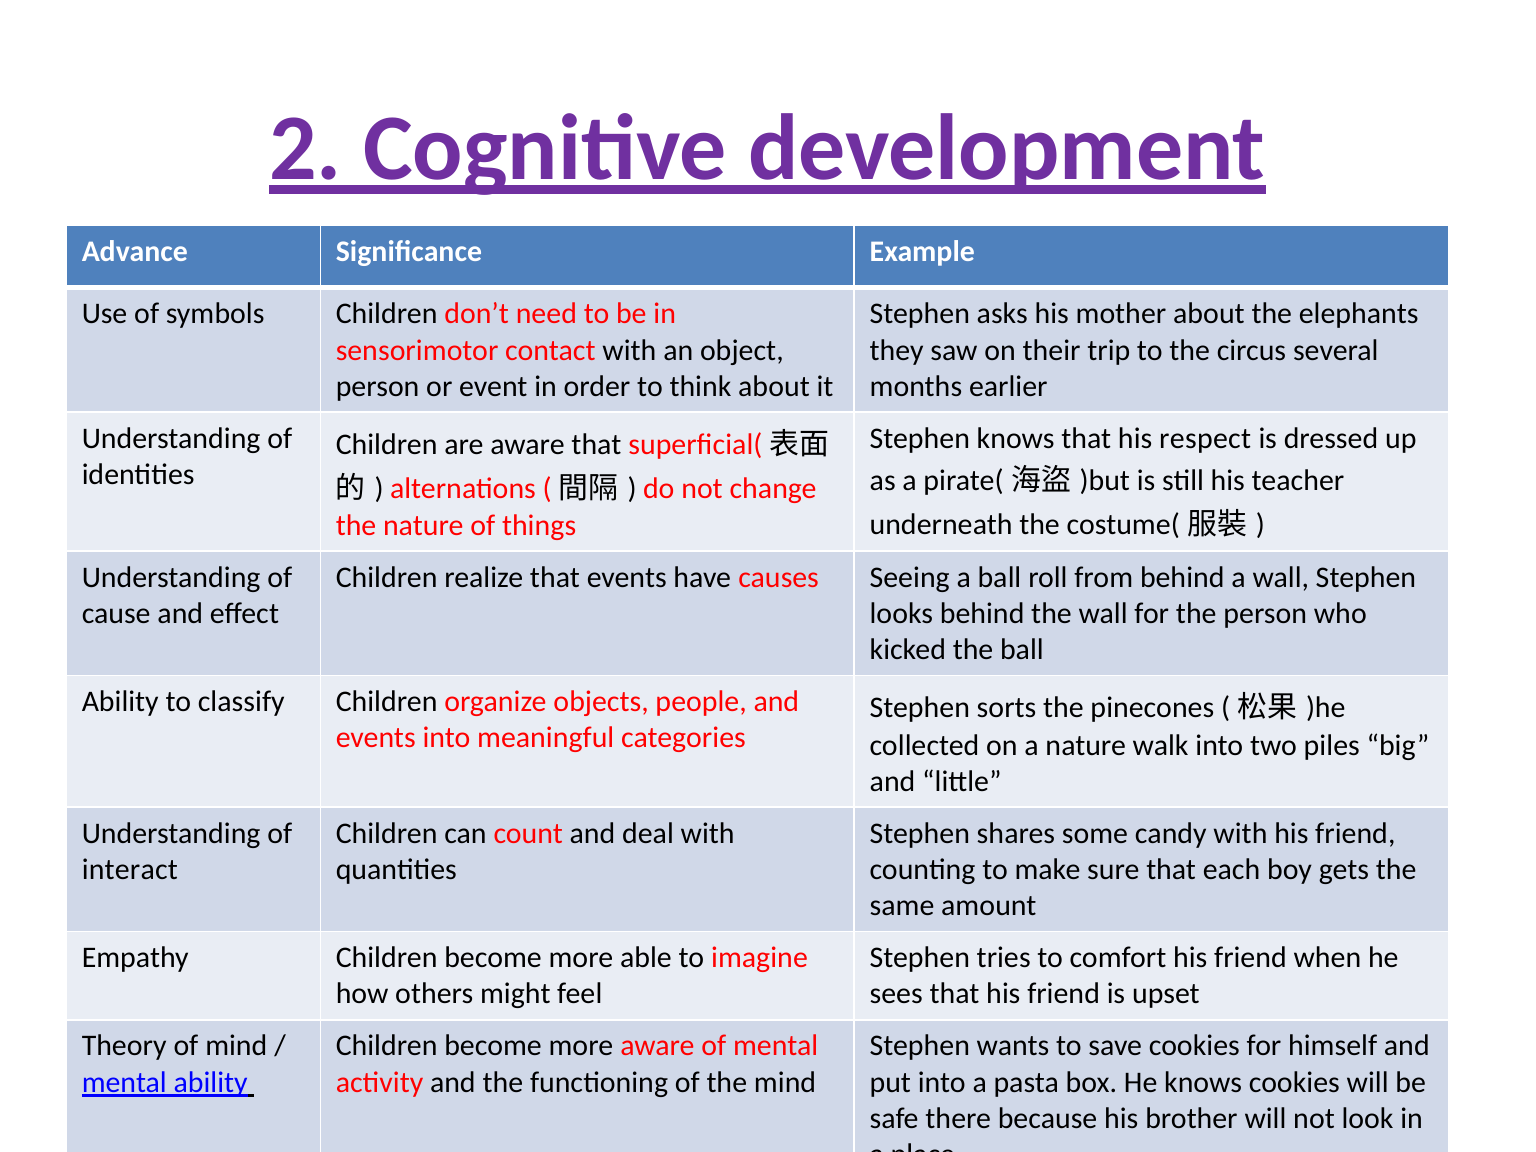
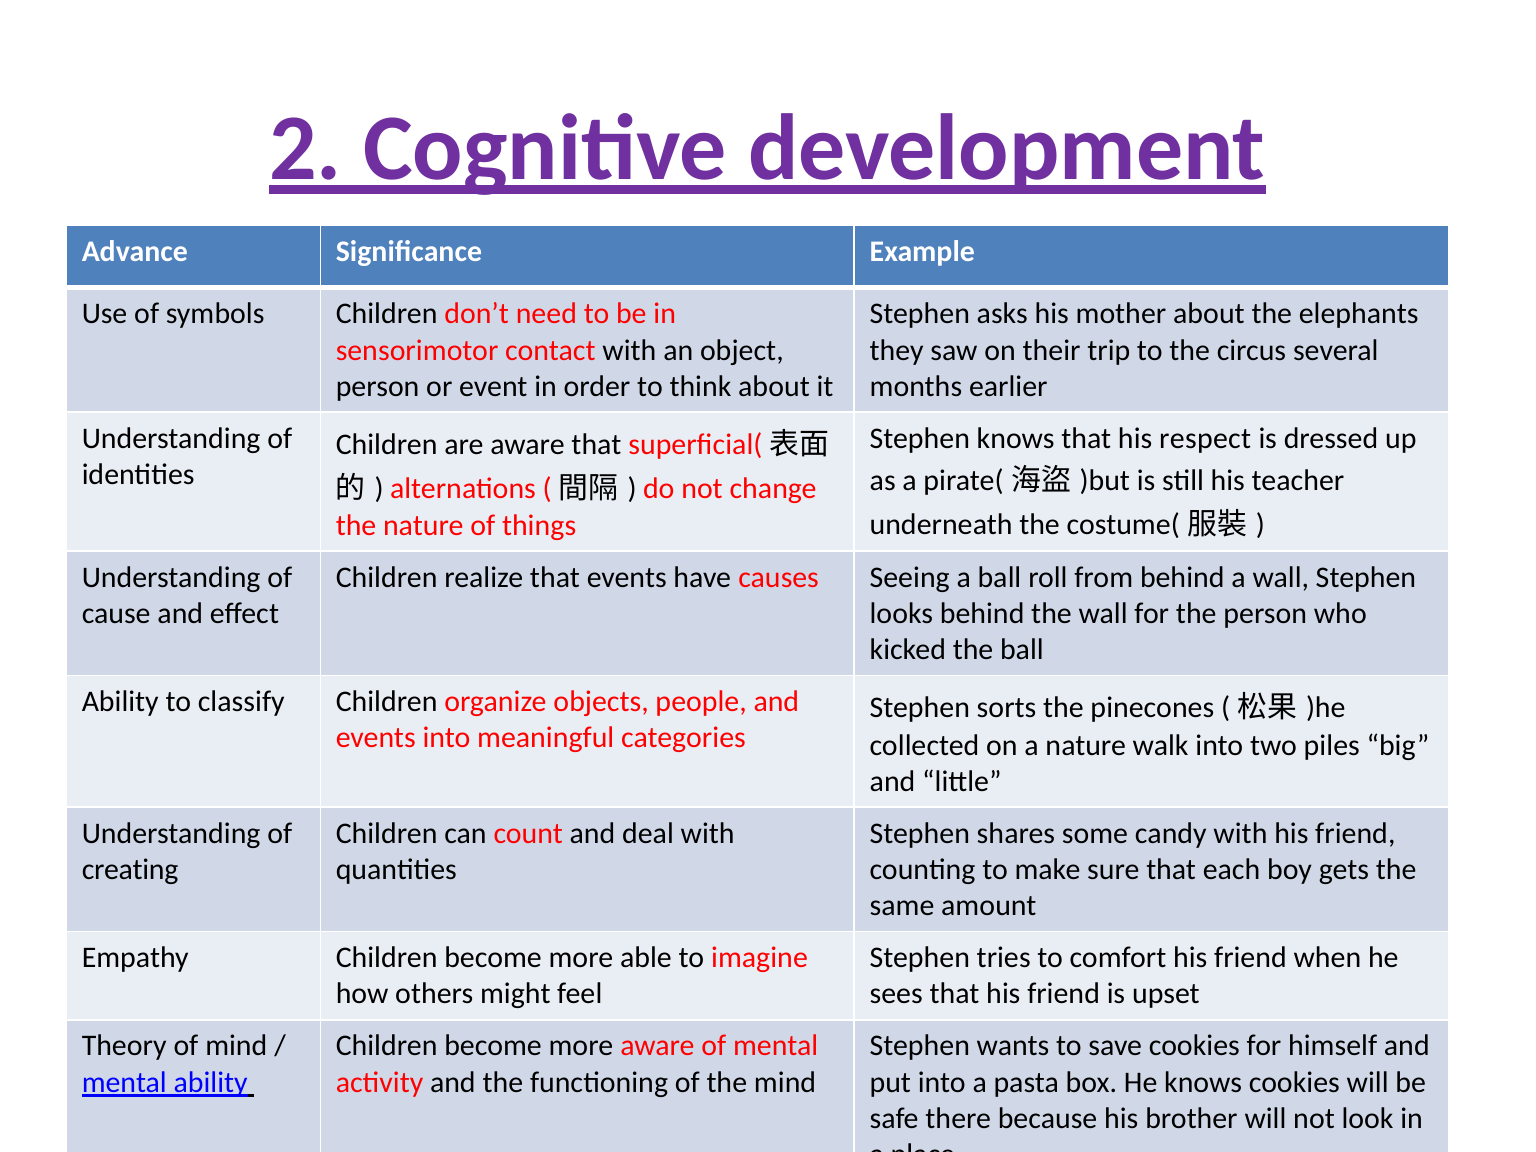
interact: interact -> creating (130, 870)
